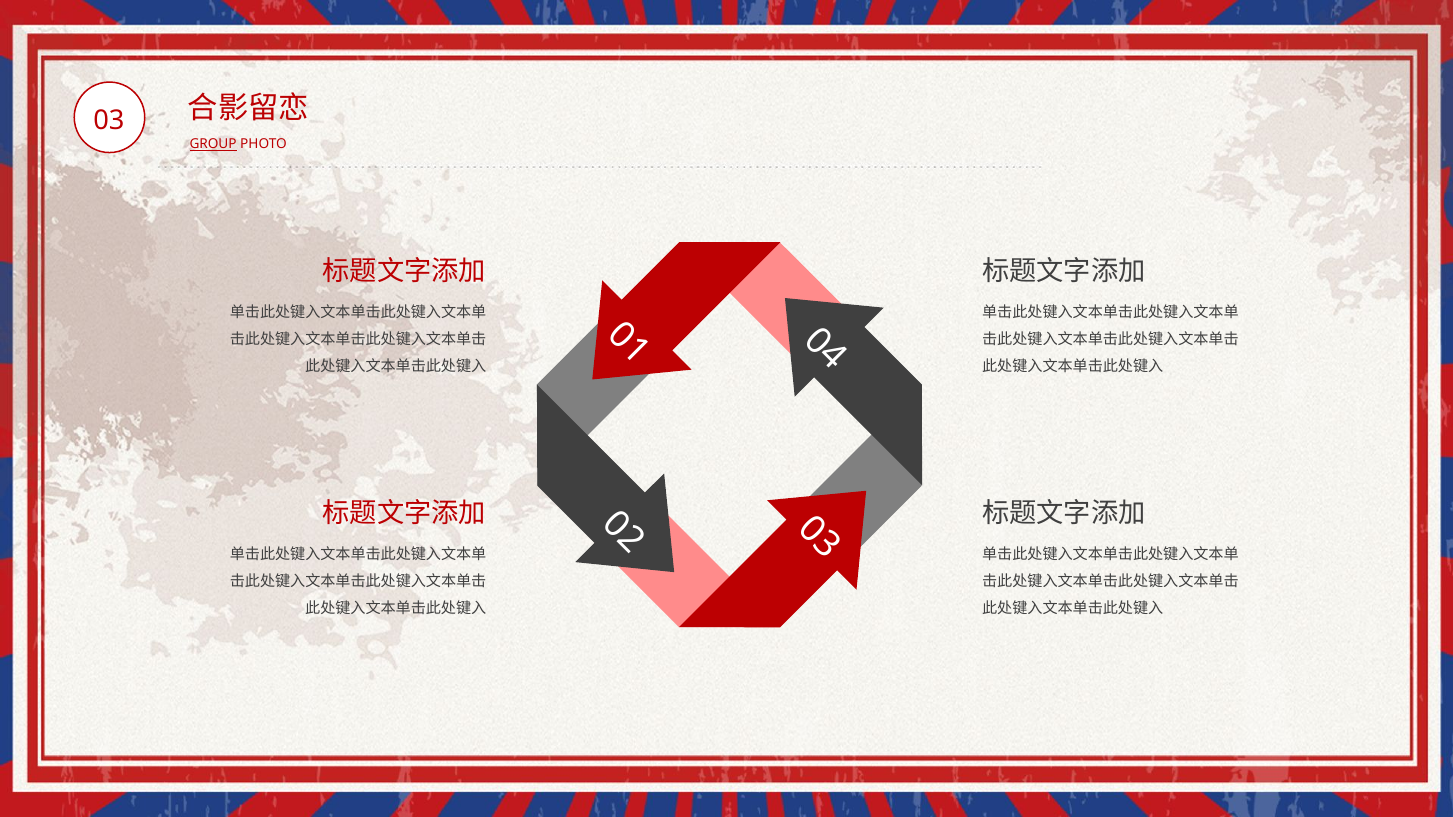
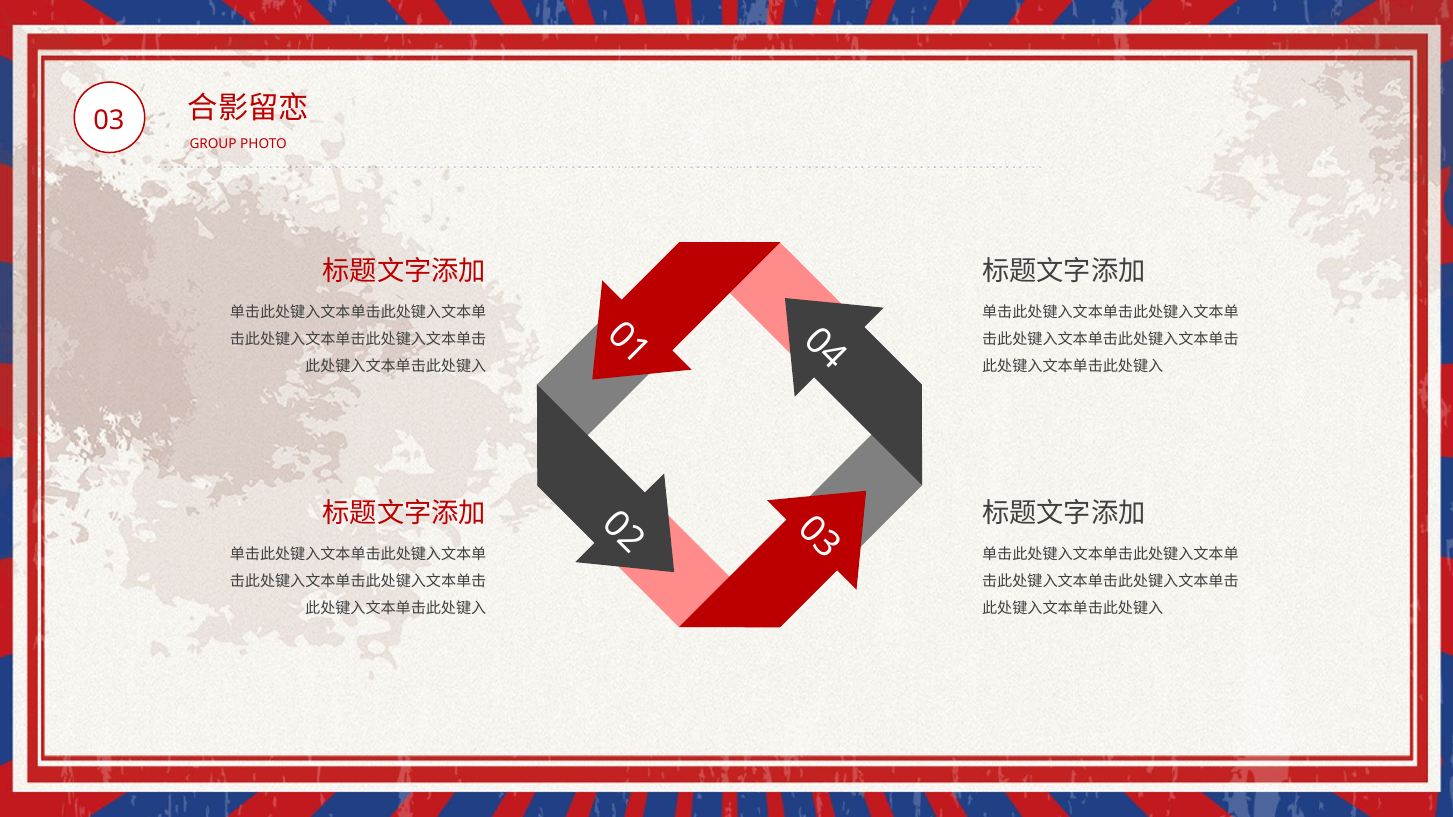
GROUP underline: present -> none (213, 144)
